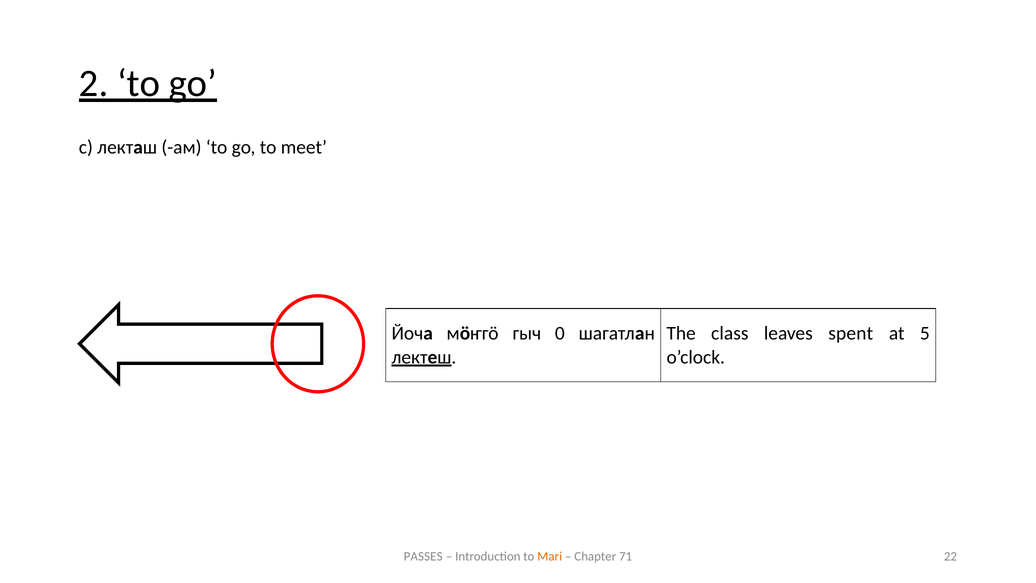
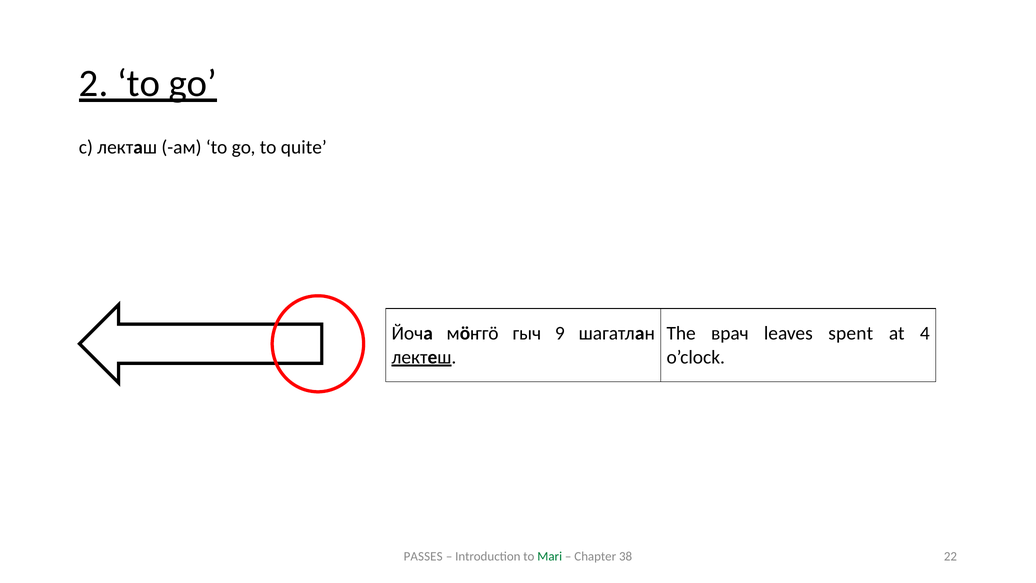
meet: meet -> quite (304, 147)
0: 0 -> 9 (560, 333)
class: class -> врач (730, 333)
5: 5 -> 4 (925, 333)
Mari colour: orange -> green (550, 556)
71: 71 -> 38 (626, 556)
